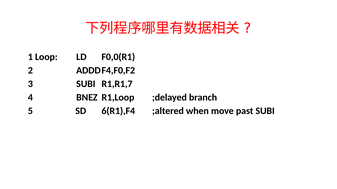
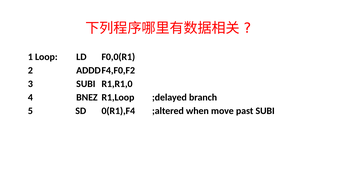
R1,R1,7: R1,R1,7 -> R1,R1,0 (117, 84)
6(R1),F4: 6(R1),F4 -> 0(R1),F4 (118, 111)
